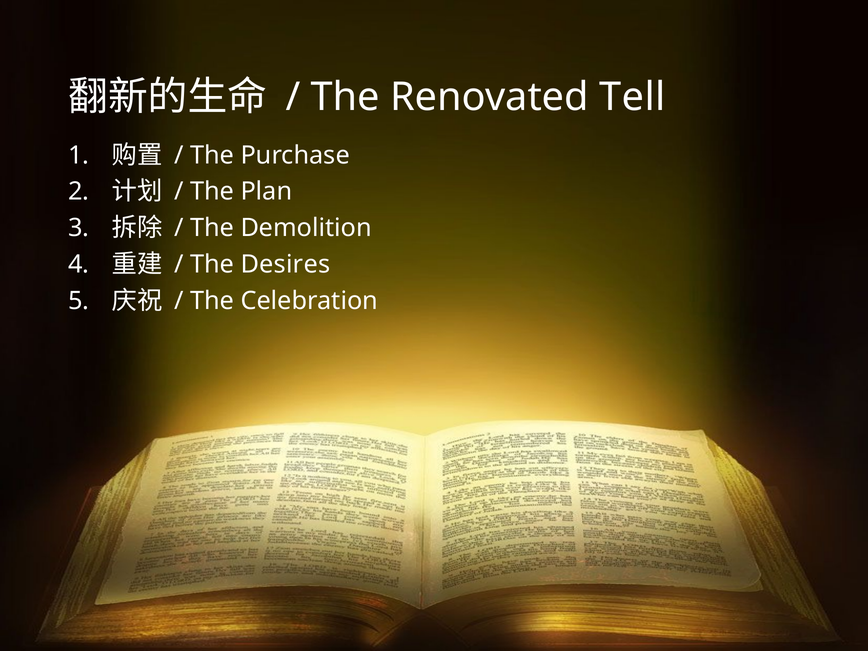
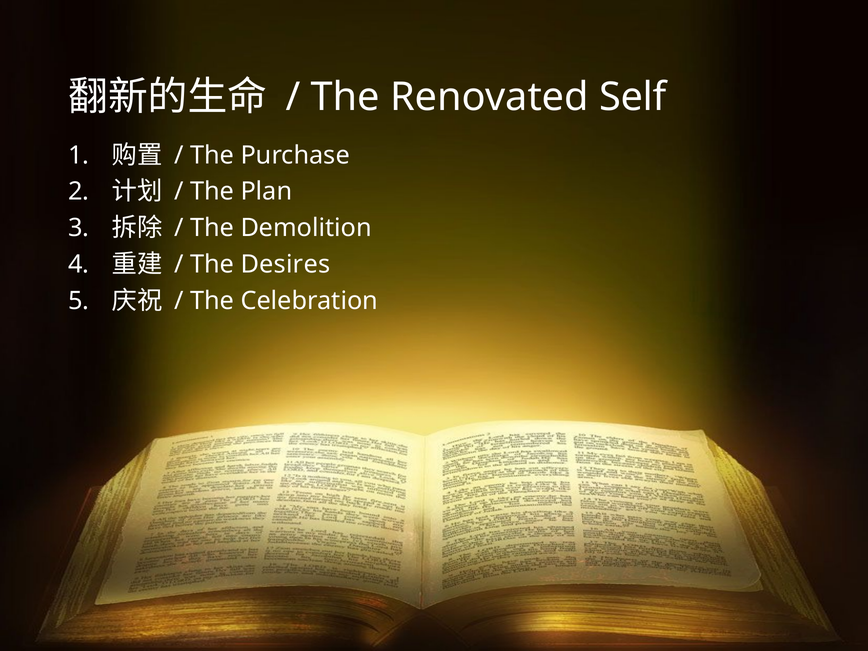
Tell: Tell -> Self (633, 97)
